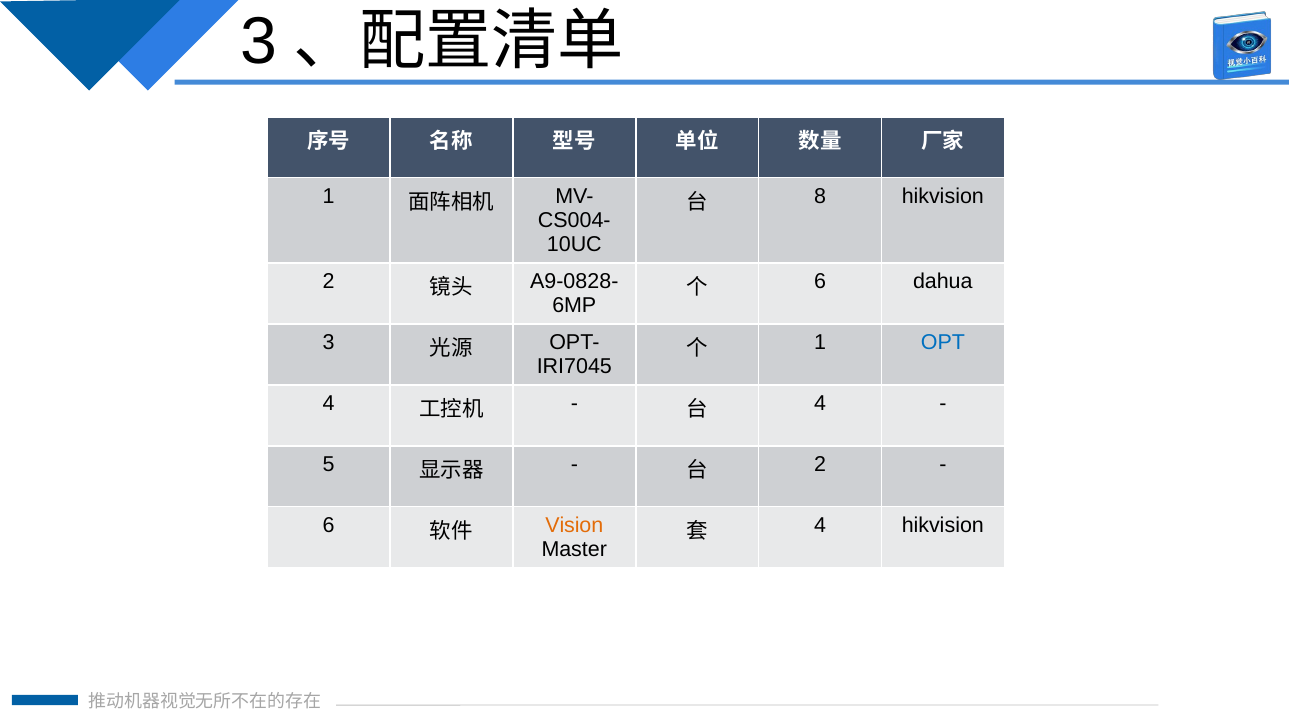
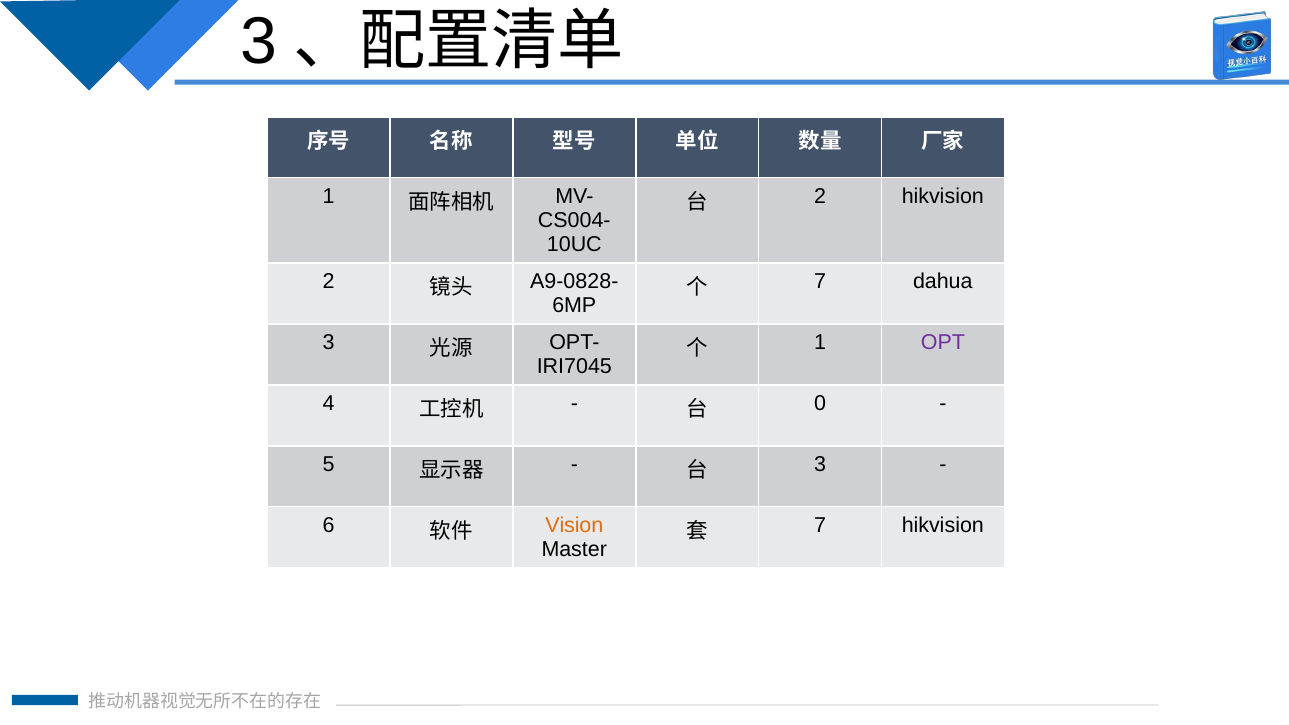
8: 8 -> 2 (820, 197)
6: 6 -> 7 (820, 282)
OPT colour: blue -> purple (943, 343)
4: 4 -> 0 (820, 404)
2: 2 -> 3 (820, 465)
4: 4 -> 7 (820, 526)
